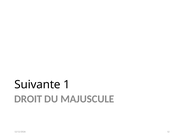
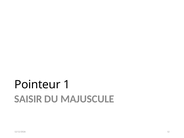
Suivante: Suivante -> Pointeur (37, 85)
DROIT: DROIT -> SAISIR (28, 99)
